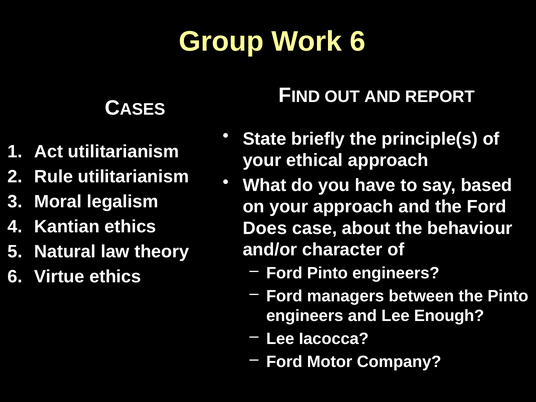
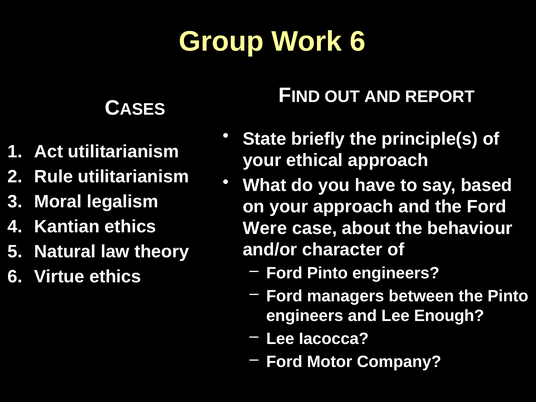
Does: Does -> Were (265, 228)
